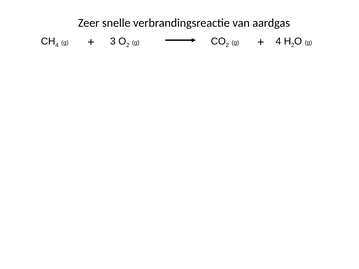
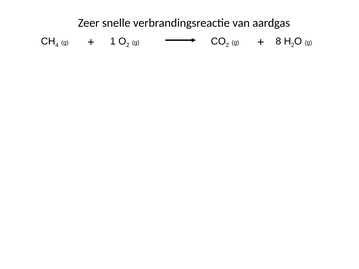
3: 3 -> 1 (113, 41)
g 4: 4 -> 8 (278, 41)
